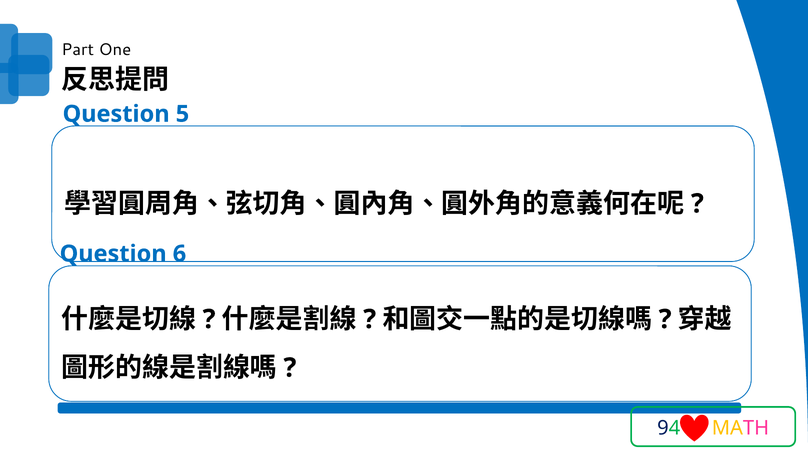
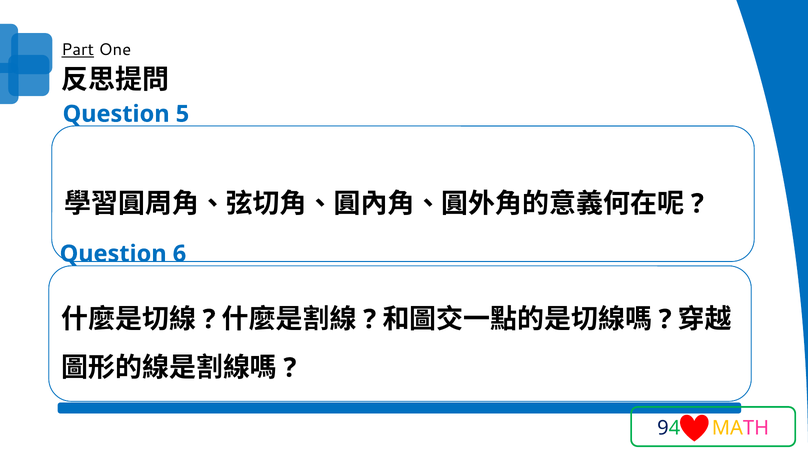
Part underline: none -> present (78, 50)
